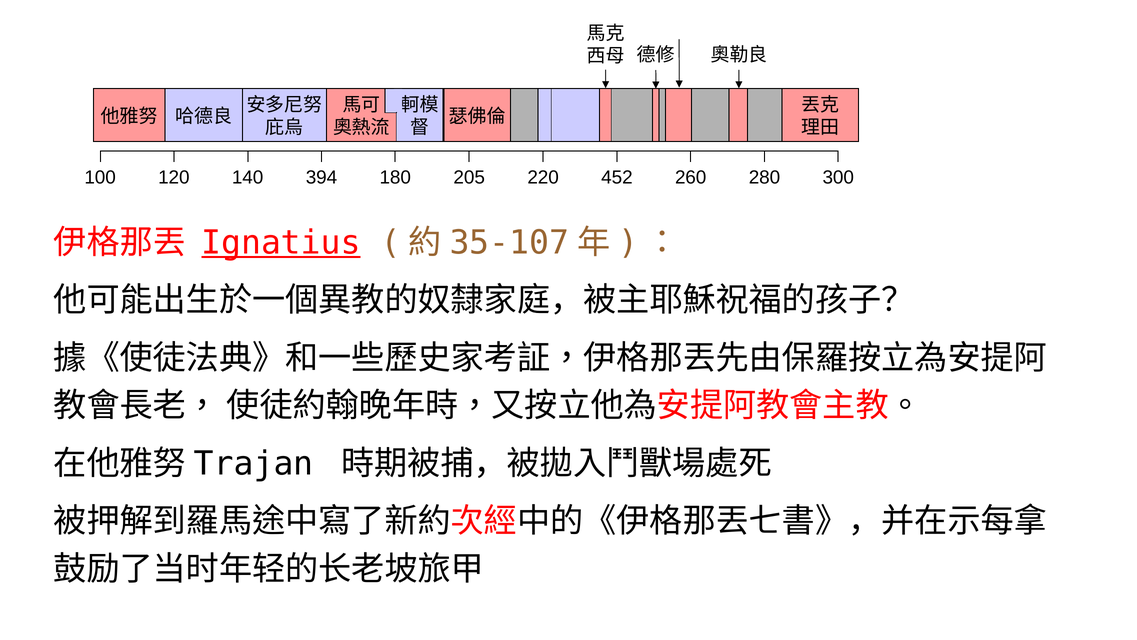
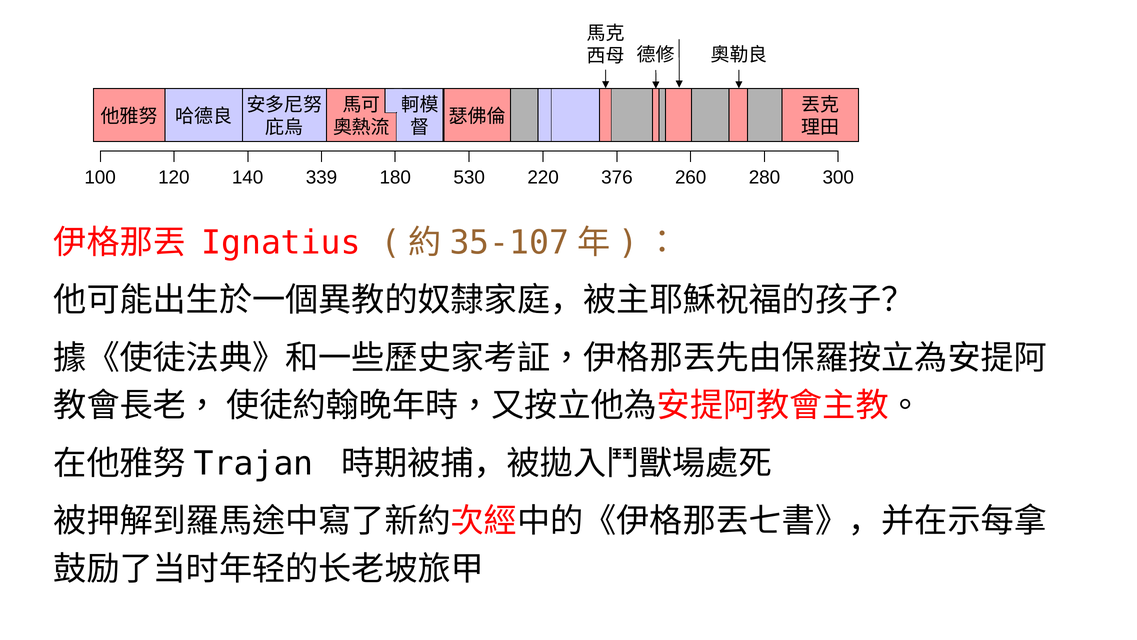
394: 394 -> 339 (322, 178)
205: 205 -> 530 (469, 178)
452: 452 -> 376 (617, 178)
Ignatius underline: present -> none (281, 243)
